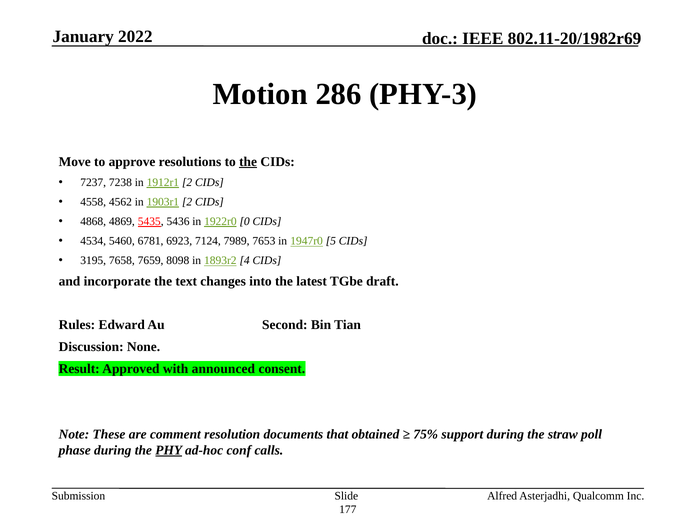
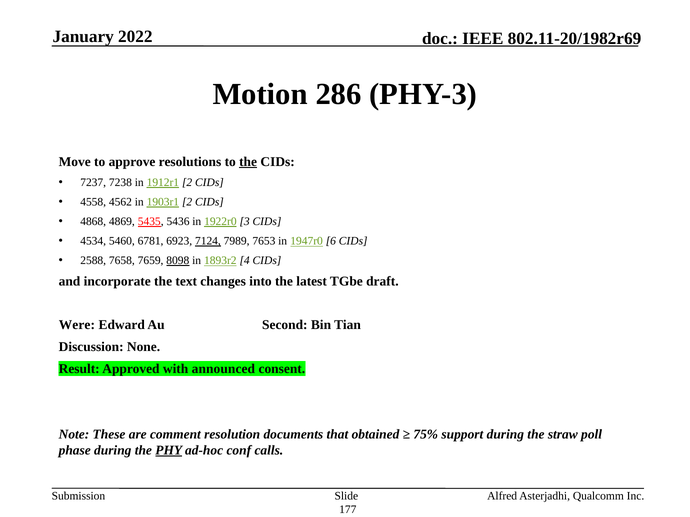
0: 0 -> 3 (245, 222)
7124 underline: none -> present (208, 241)
5: 5 -> 6 (331, 241)
3195: 3195 -> 2588 (93, 261)
8098 underline: none -> present (178, 261)
Rules: Rules -> Were (77, 325)
